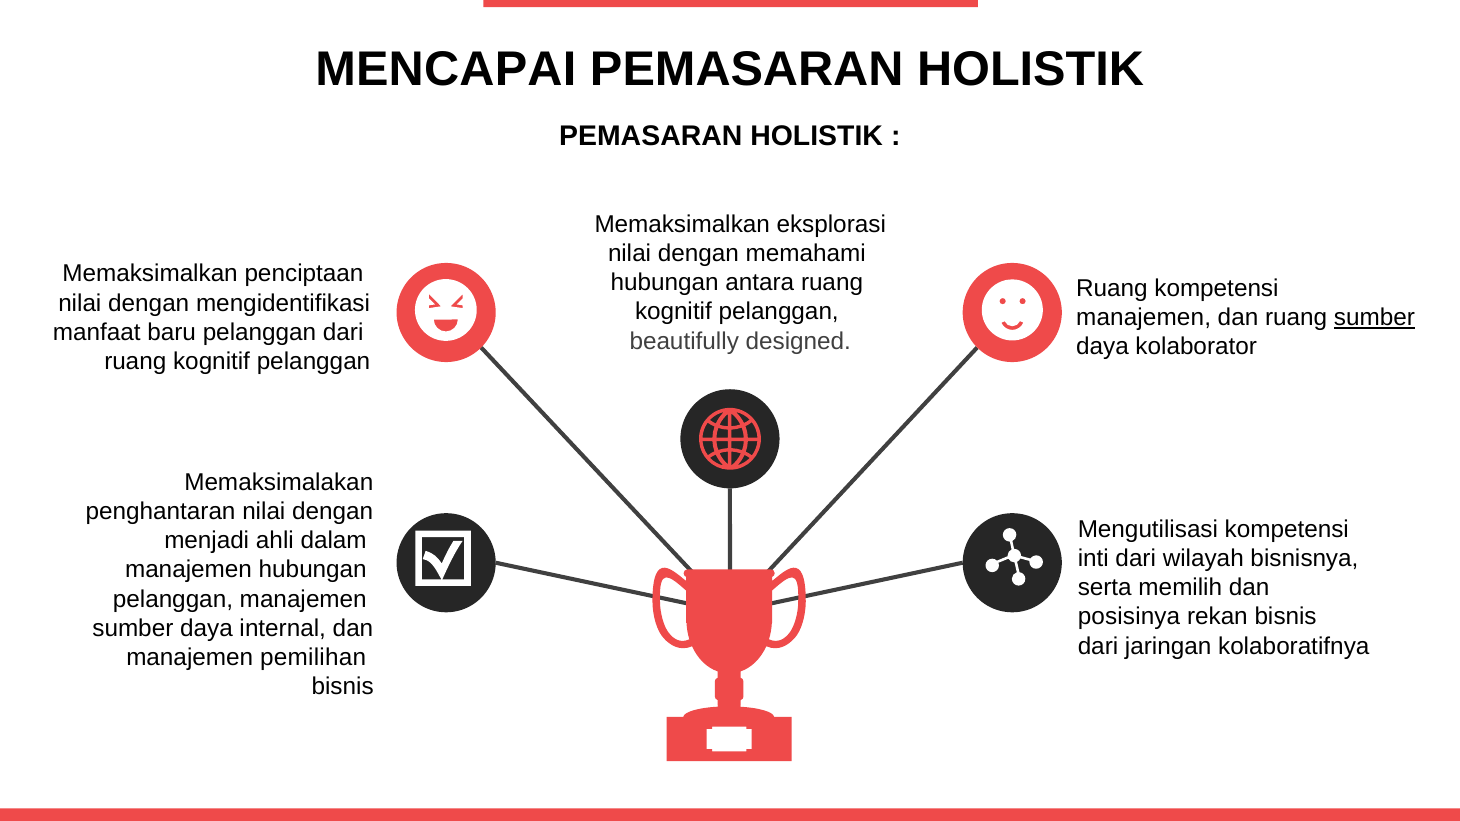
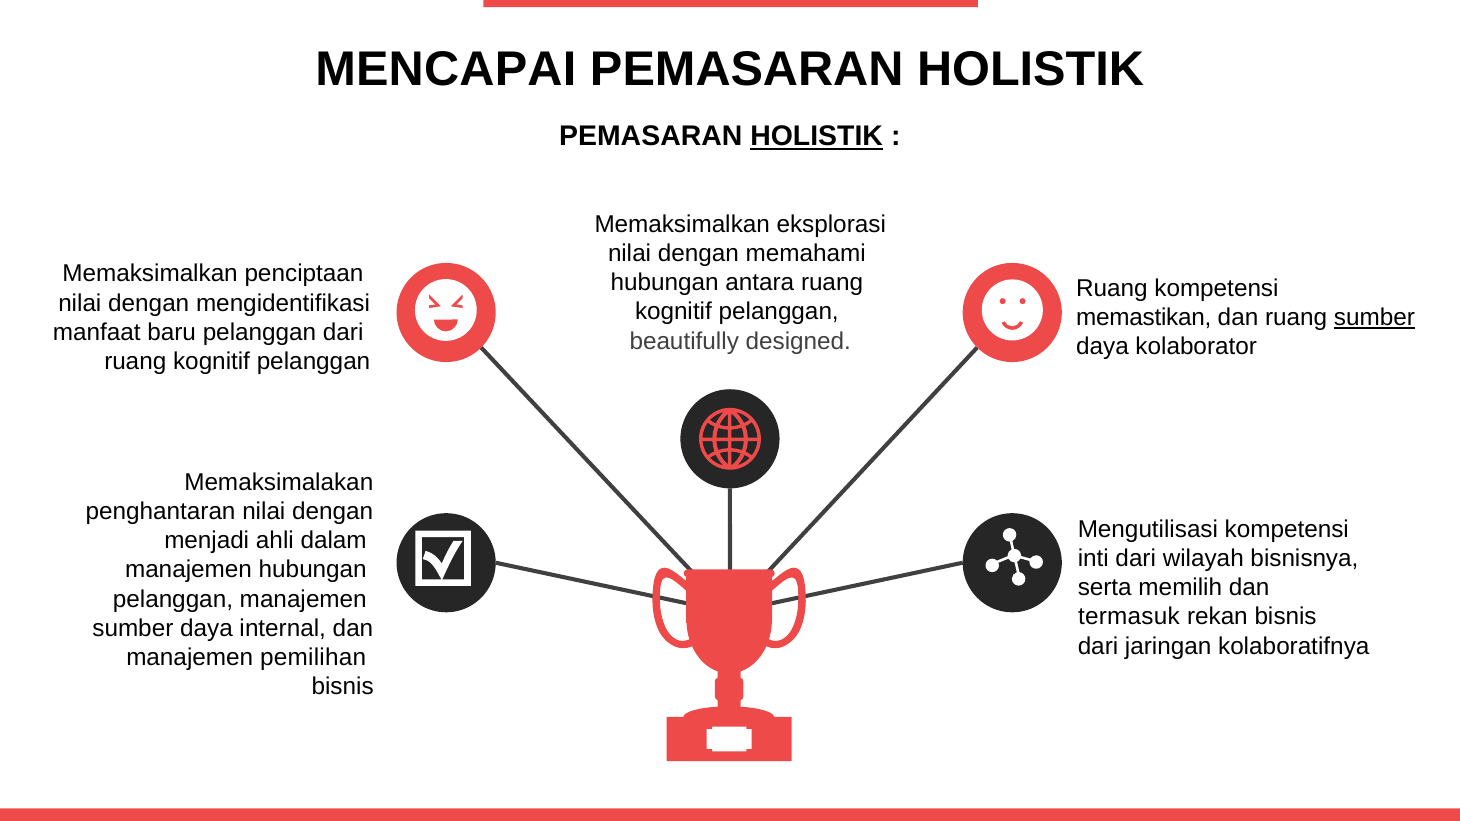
HOLISTIK underline: none -> present (817, 137)
manajemen: manajemen -> memastikan (1144, 318)
posisinya: posisinya -> termasuk (1129, 617)
